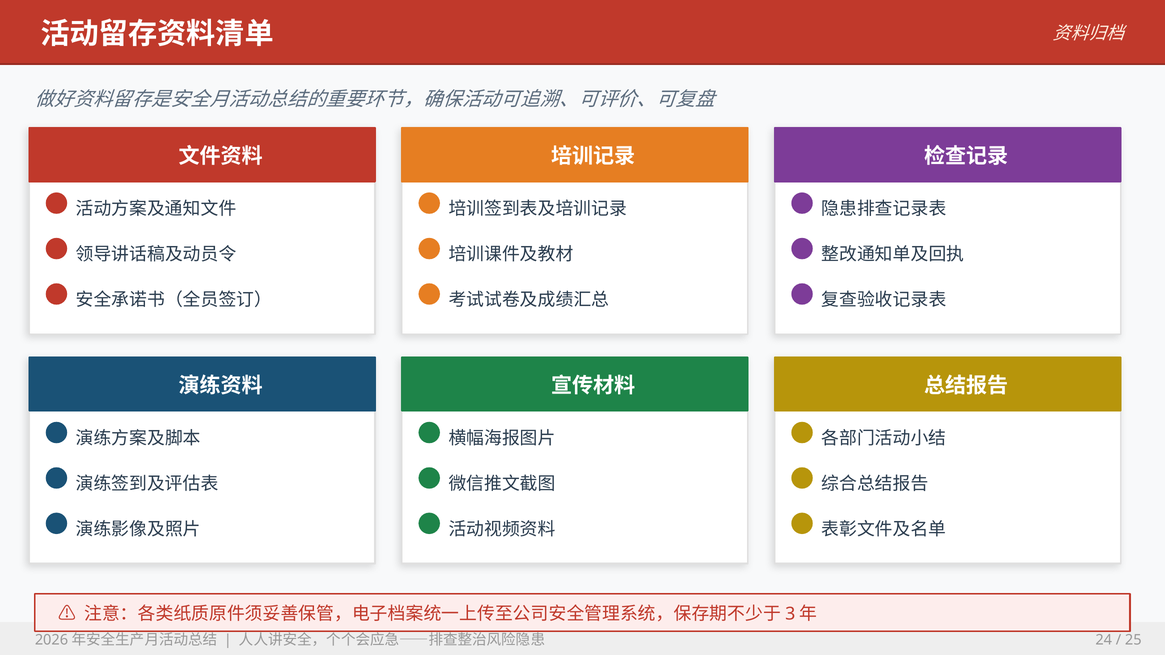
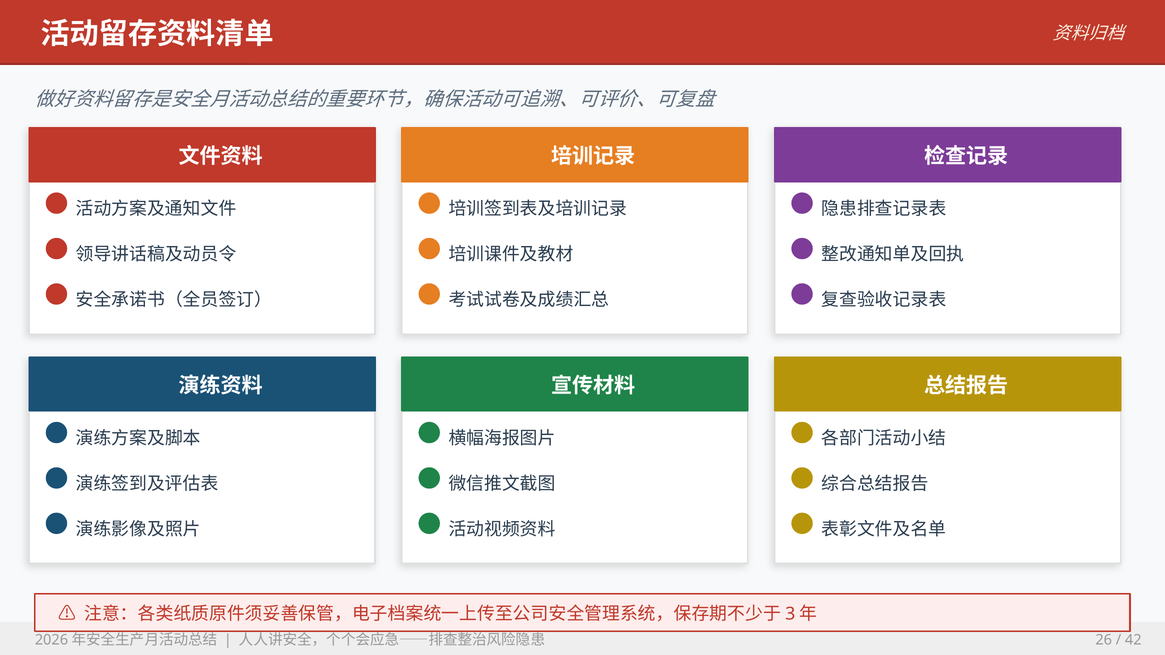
24: 24 -> 26 (1104, 640)
25: 25 -> 42 (1133, 640)
